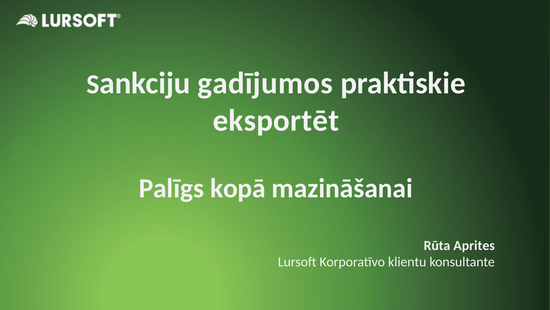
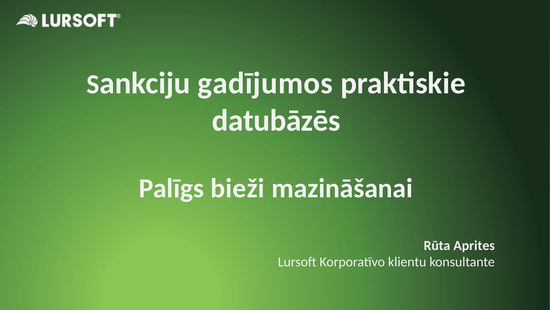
eksportēt: eksportēt -> datubāzēs (276, 120)
kopā: kopā -> bieži (238, 188)
